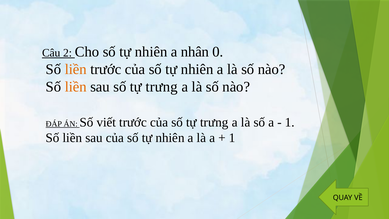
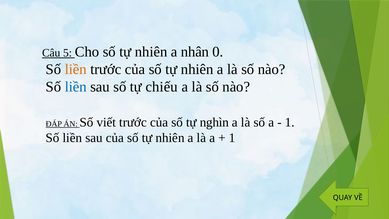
2: 2 -> 5 (68, 53)
liền colour: orange -> blue (76, 87)
sau số tự trưng: trưng -> chiếu (162, 87)
của số tự trưng: trưng -> nghìn (214, 122)
